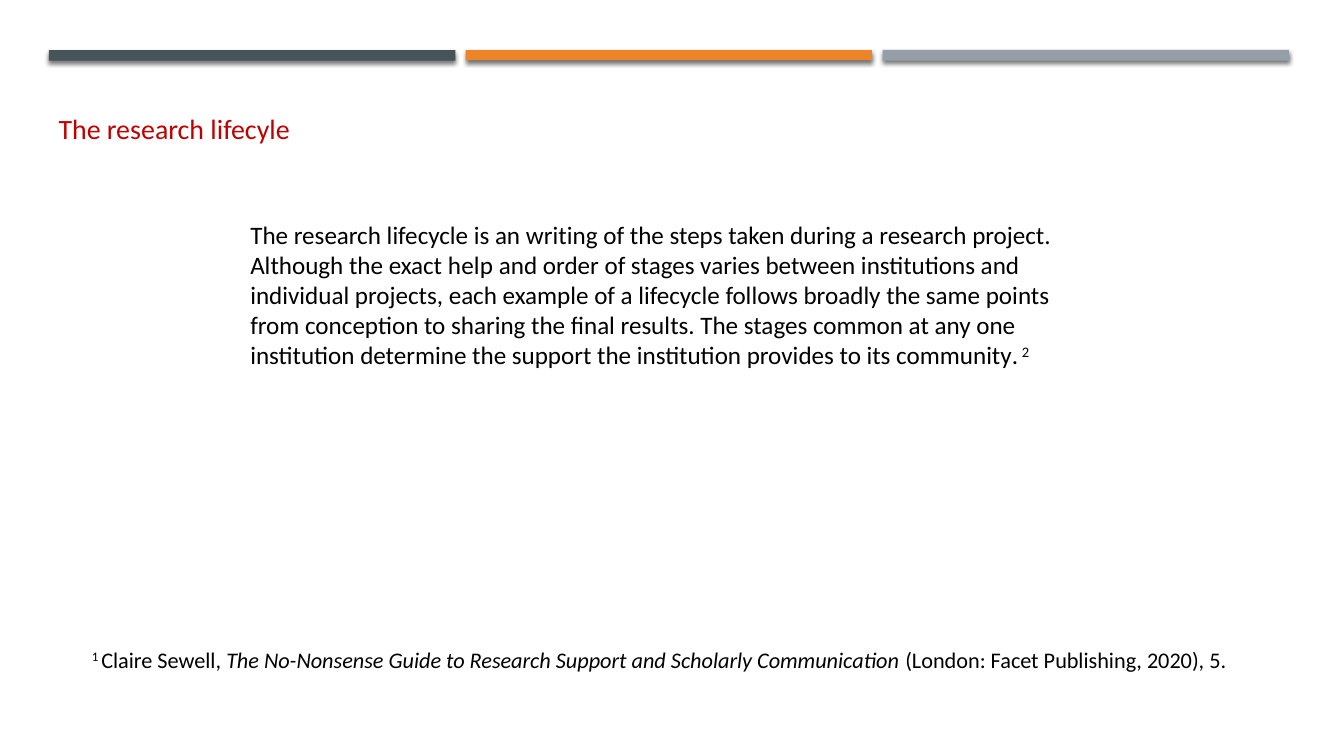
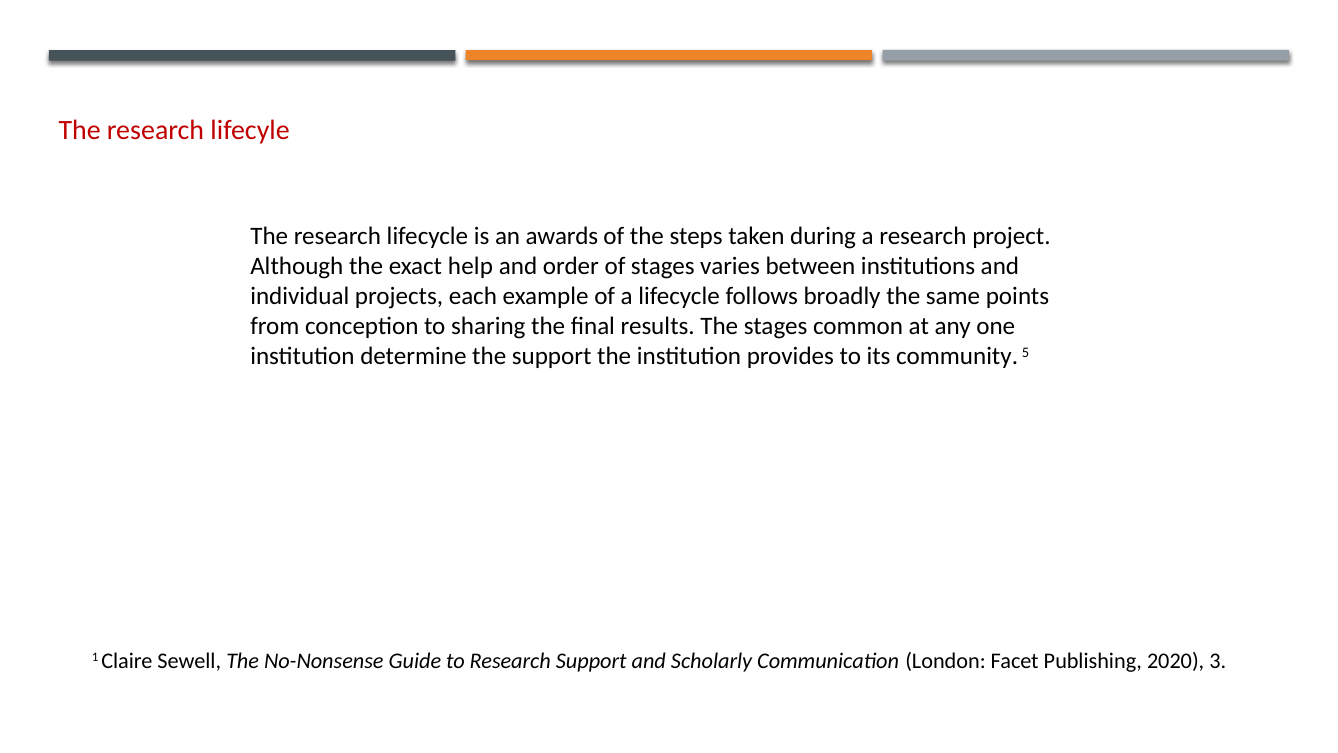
writing: writing -> awards (562, 236)
2: 2 -> 5 (1025, 352)
5: 5 -> 3 (1218, 661)
